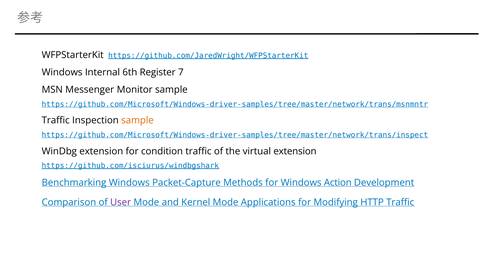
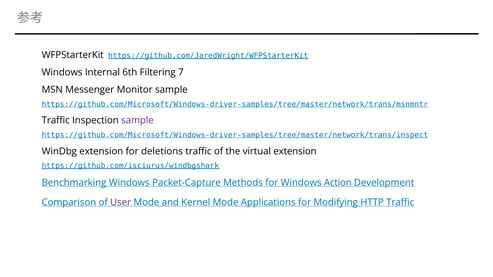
Register: Register -> Filtering (158, 72)
sample colour: orange -> purple (137, 121)
condition: condition -> deletions (162, 151)
